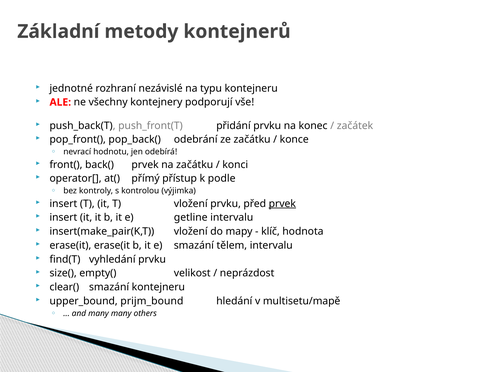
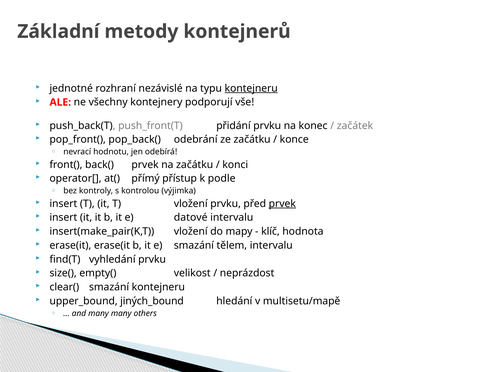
kontejneru underline: none -> present (251, 88)
getline: getline -> datové (191, 218)
prijm_bound: prijm_bound -> jiných_bound (152, 301)
